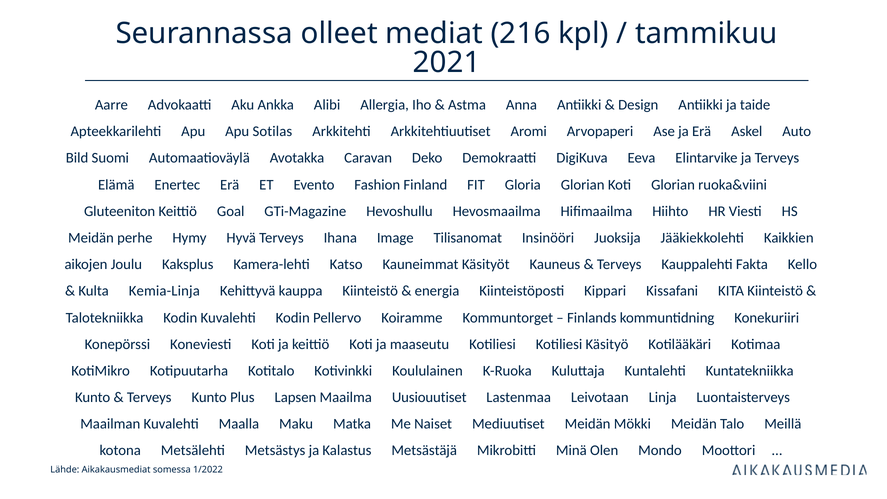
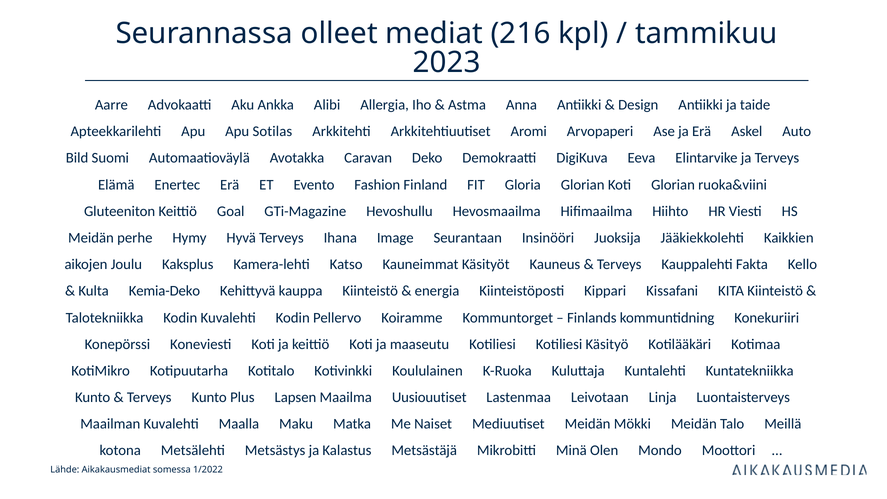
2021: 2021 -> 2023 (447, 62)
Tilisanomat: Tilisanomat -> Seurantaan (468, 238)
Kemia-Linja: Kemia-Linja -> Kemia-Deko (164, 291)
